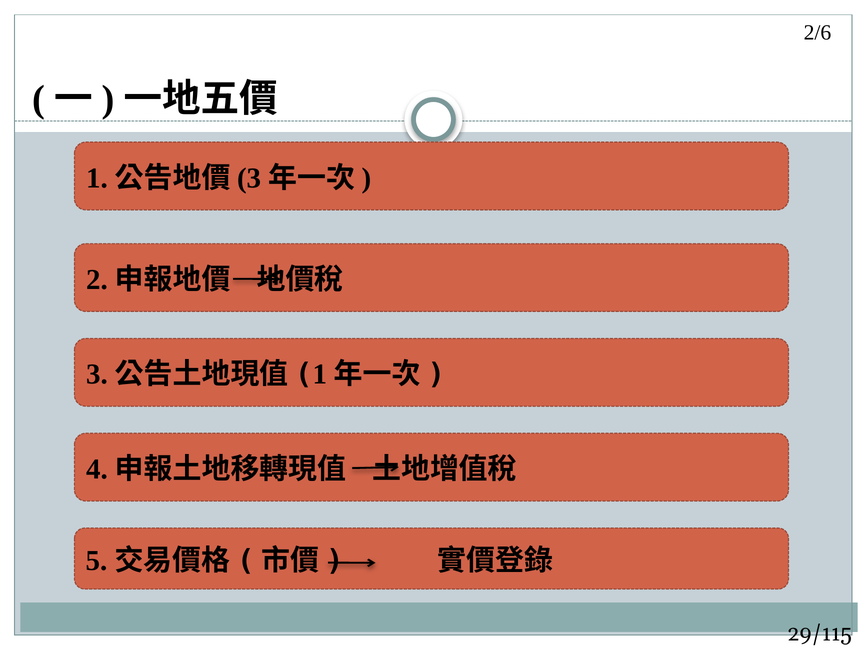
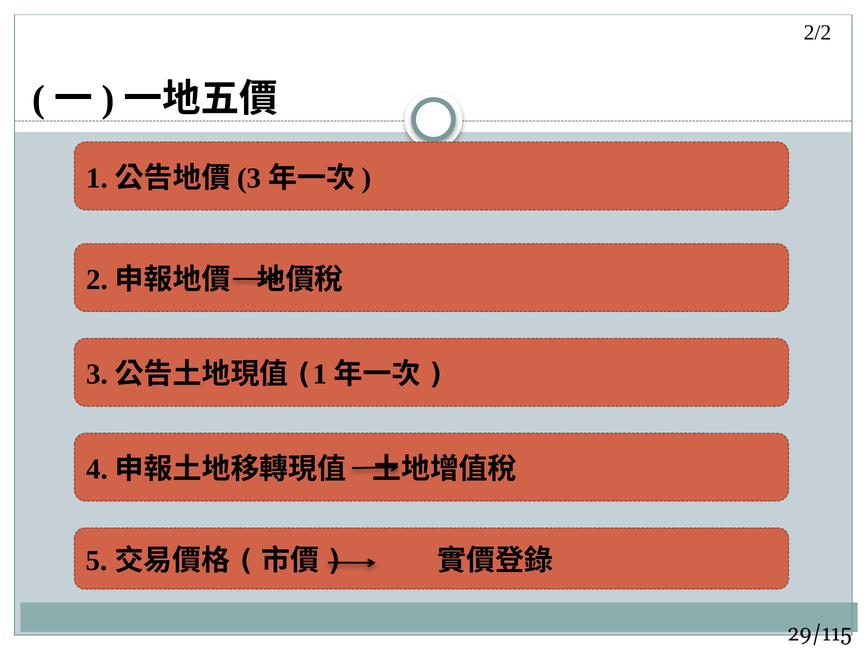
2/6: 2/6 -> 2/2 (817, 32)
